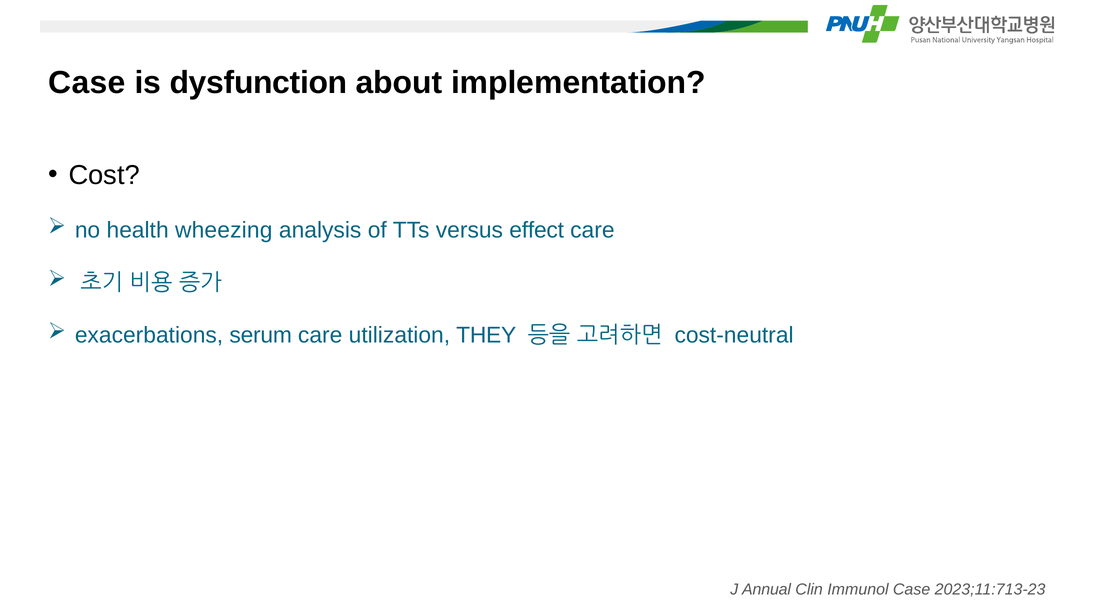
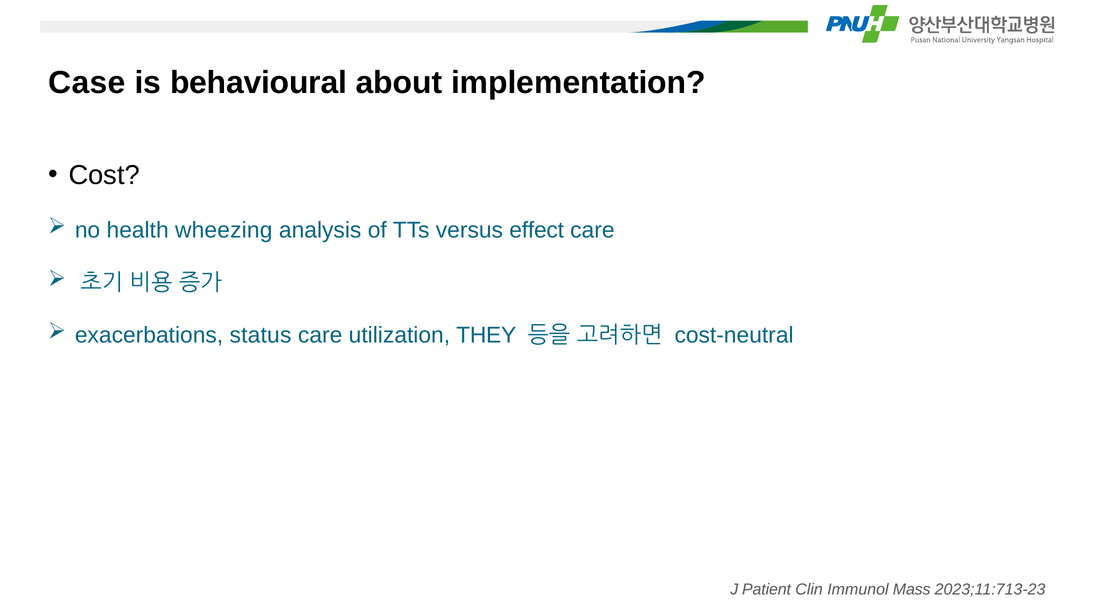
dysfunction: dysfunction -> behavioural (259, 83)
serum: serum -> status (260, 335)
Annual: Annual -> Patient (767, 590)
Immunol Case: Case -> Mass (912, 590)
